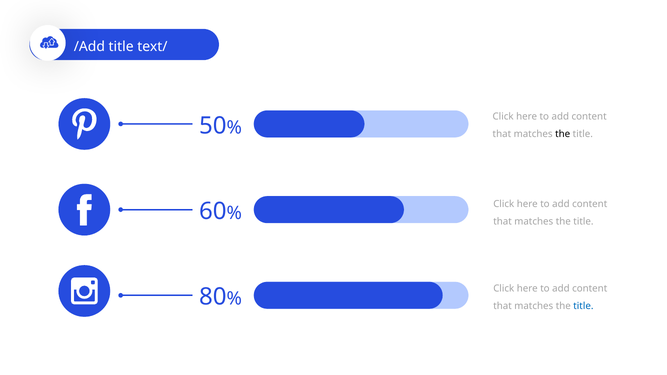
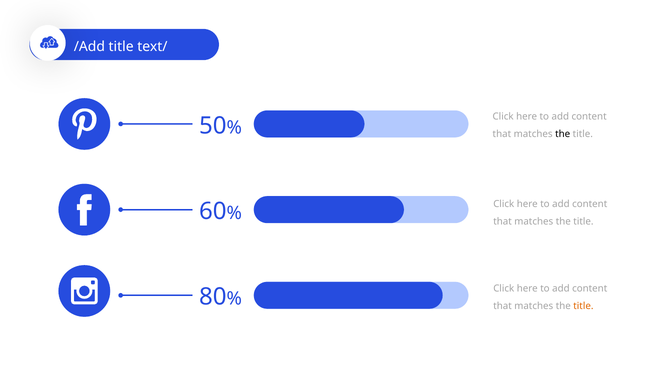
title colour: blue -> orange (583, 306)
